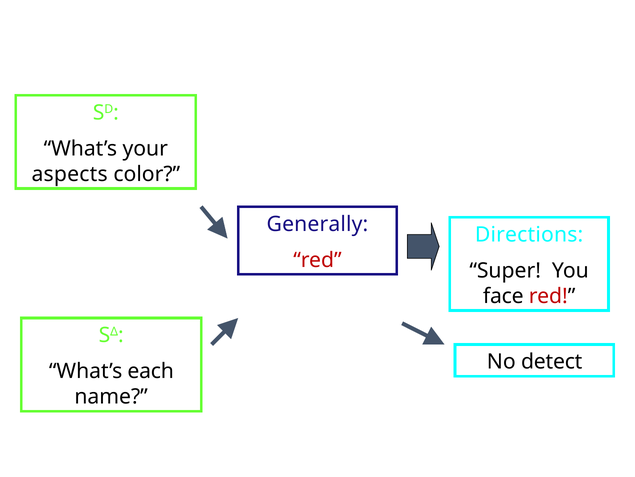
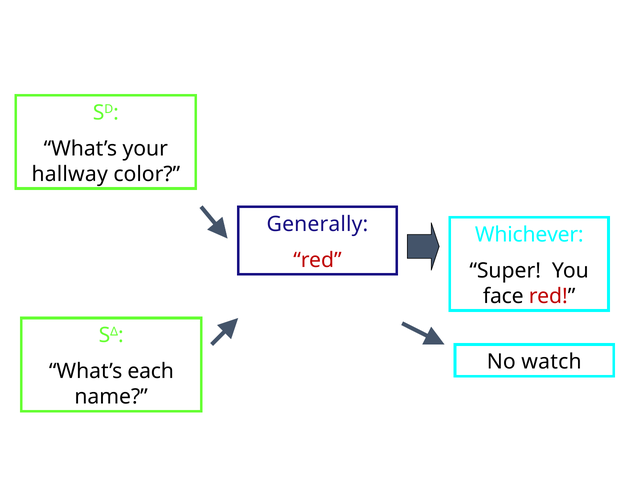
aspects: aspects -> hallway (70, 174)
Directions: Directions -> Whichever (529, 234)
detect: detect -> watch (551, 361)
